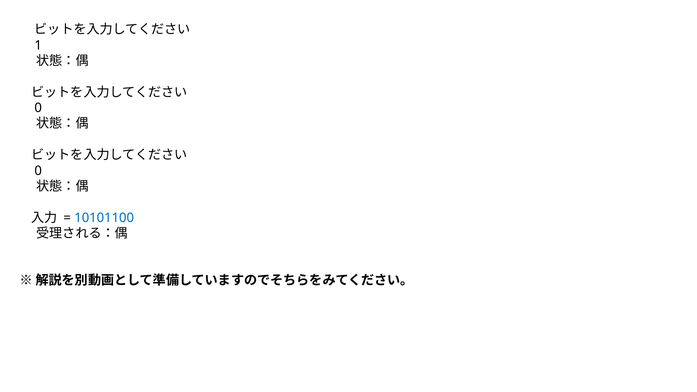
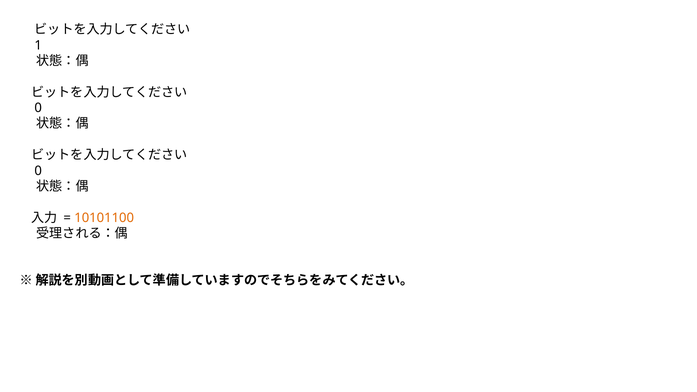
10101100 colour: blue -> orange (104, 218)
